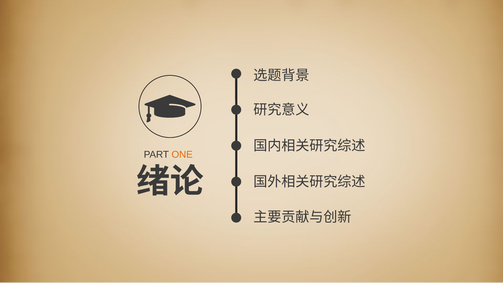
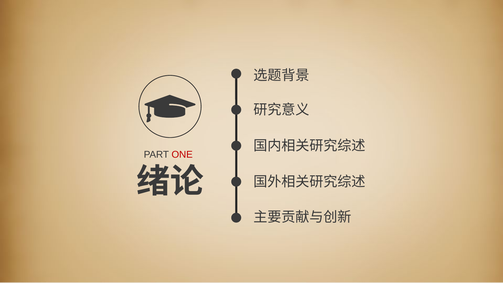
ONE colour: orange -> red (182, 155)
